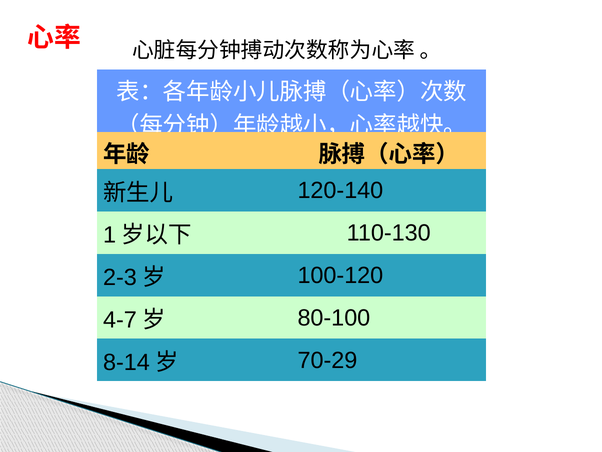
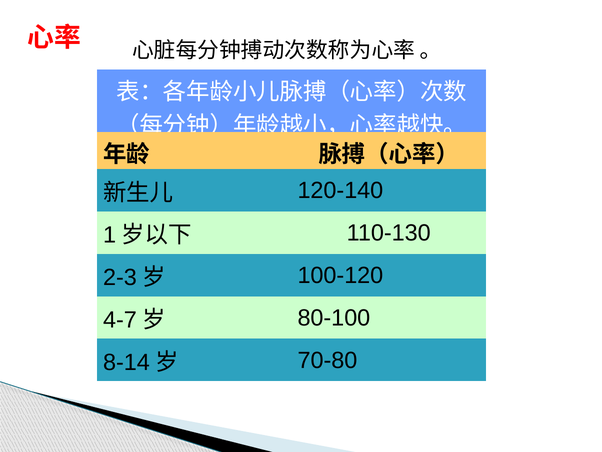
70-29: 70-29 -> 70-80 (327, 360)
